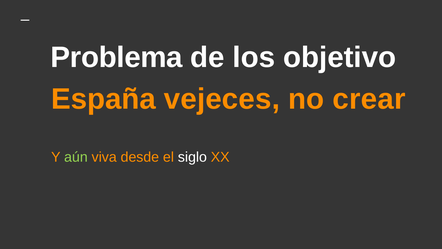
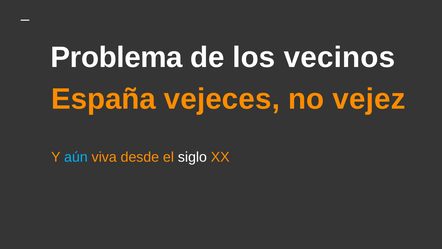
objetivo: objetivo -> vecinos (340, 57)
crear: crear -> vejez (369, 99)
aún colour: light green -> light blue (76, 157)
